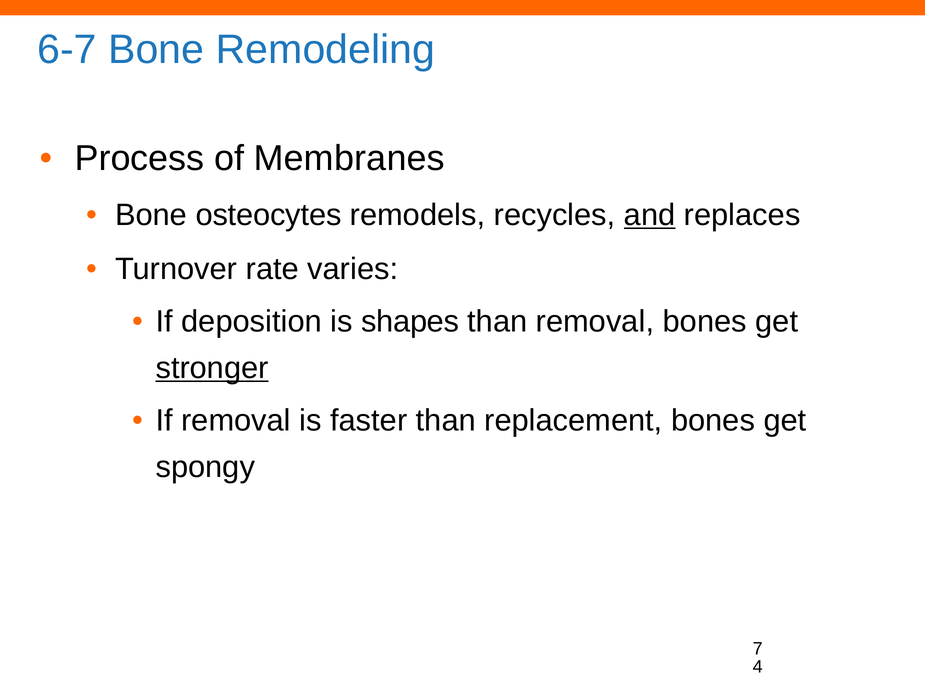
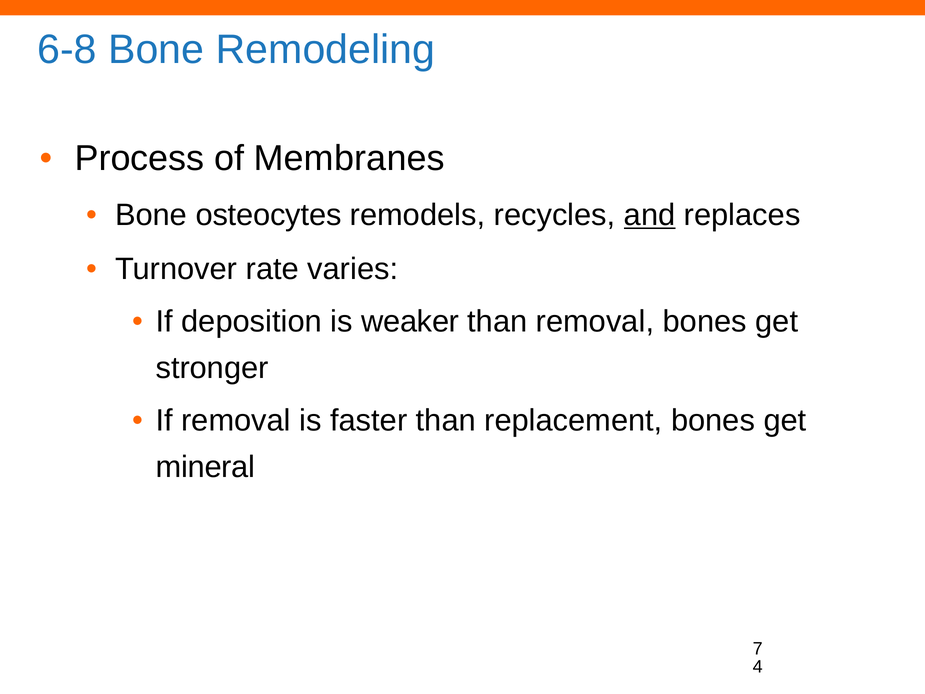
6-7: 6-7 -> 6-8 (67, 50)
shapes: shapes -> weaker (410, 322)
stronger underline: present -> none (212, 368)
spongy: spongy -> mineral (205, 467)
